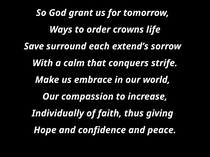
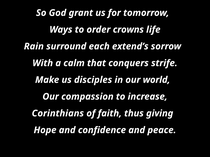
Save: Save -> Rain (34, 46)
embrace: embrace -> disciples (93, 80)
Individually: Individually -> Corinthians (58, 114)
